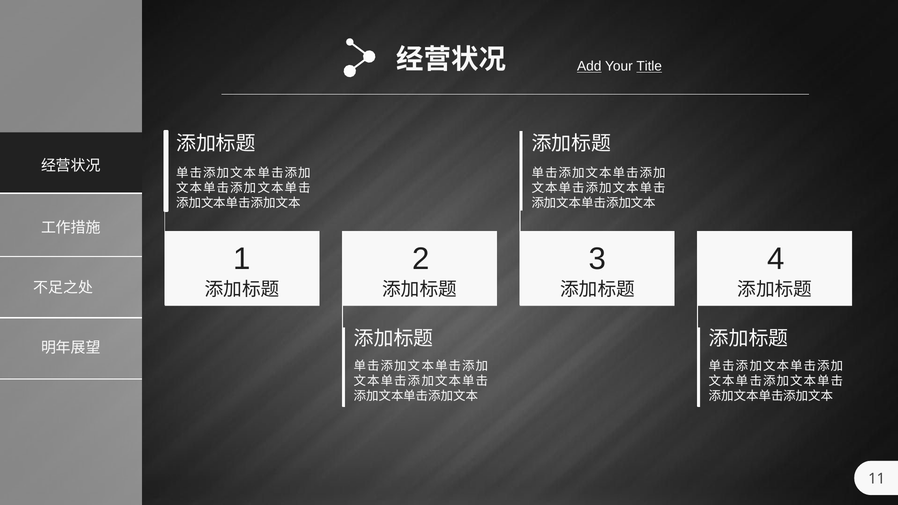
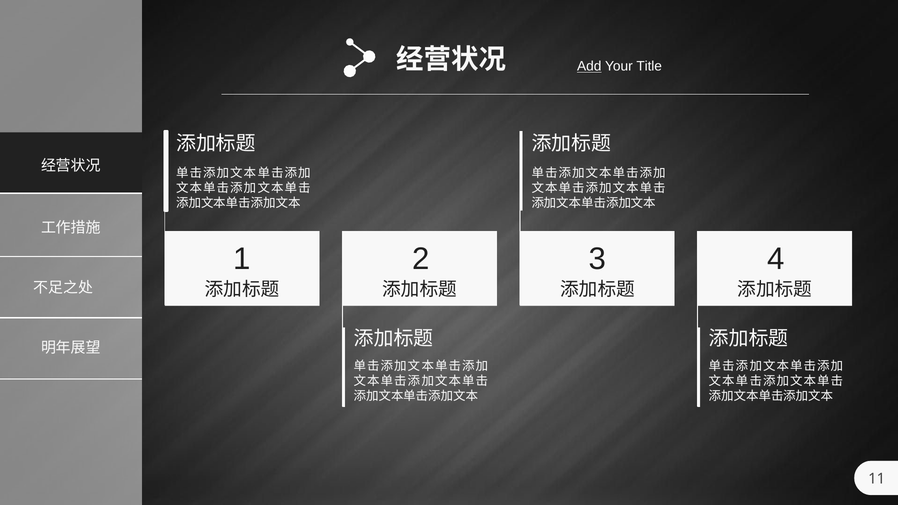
Title underline: present -> none (649, 66)
